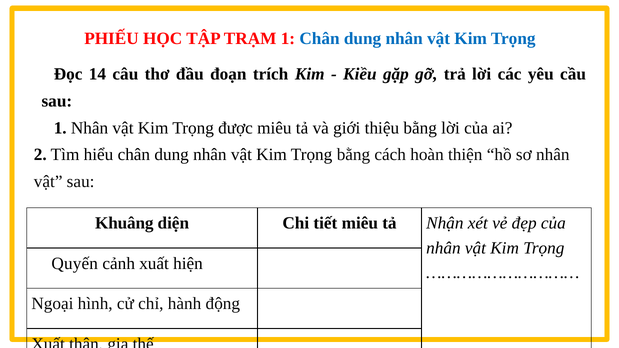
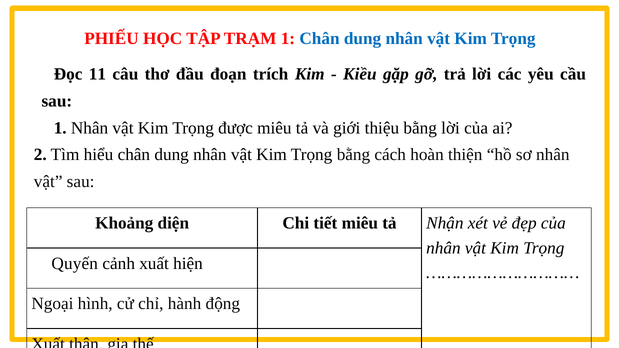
14: 14 -> 11 (97, 74)
Khuâng: Khuâng -> Khoảng (124, 223)
